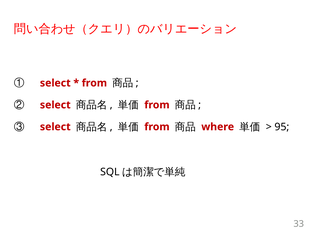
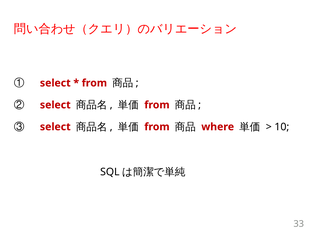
95: 95 -> 10 (282, 127)
